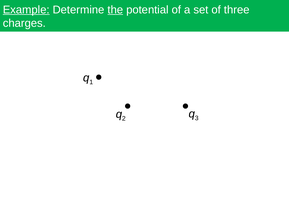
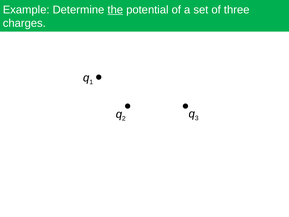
Example underline: present -> none (26, 10)
